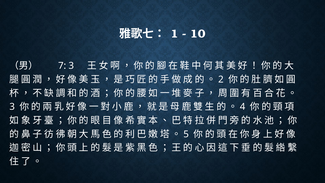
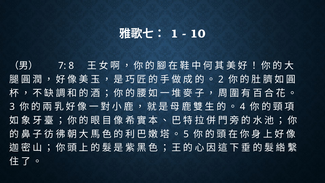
7 3: 3 -> 8 (71, 66)
